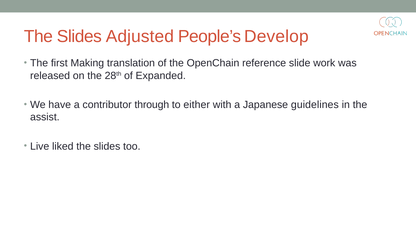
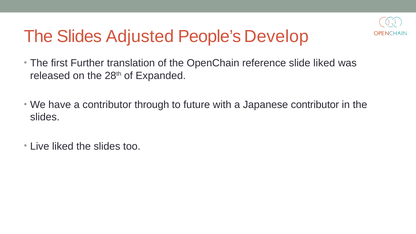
Making: Making -> Further (87, 63)
slide work: work -> liked (324, 63)
either: either -> future (197, 105)
Japanese guidelines: guidelines -> contributor (315, 105)
assist: assist -> slides (45, 117)
